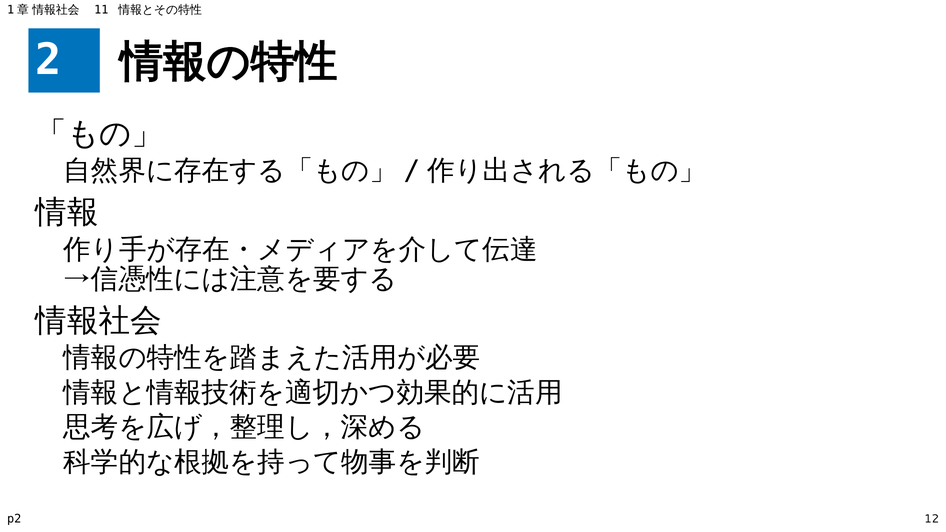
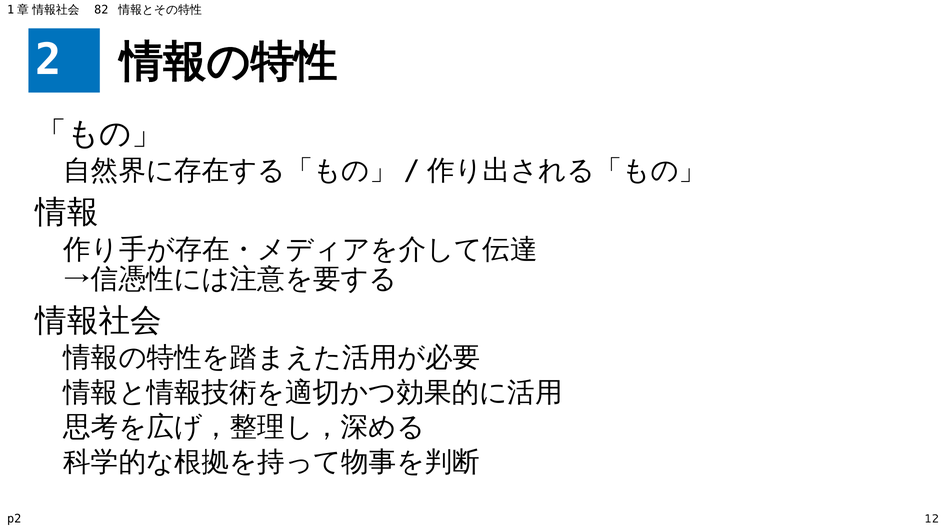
11: 11 -> 82 (101, 10)
